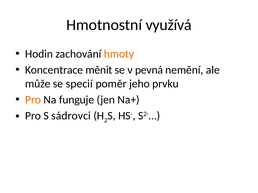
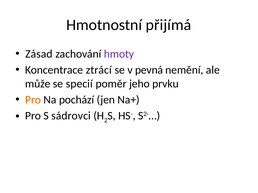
využívá: využívá -> přijímá (168, 25)
Hodin: Hodin -> Zásad (39, 54)
hmoty colour: orange -> purple (119, 54)
měnit: měnit -> ztrácí (99, 70)
funguje: funguje -> pochází (77, 100)
